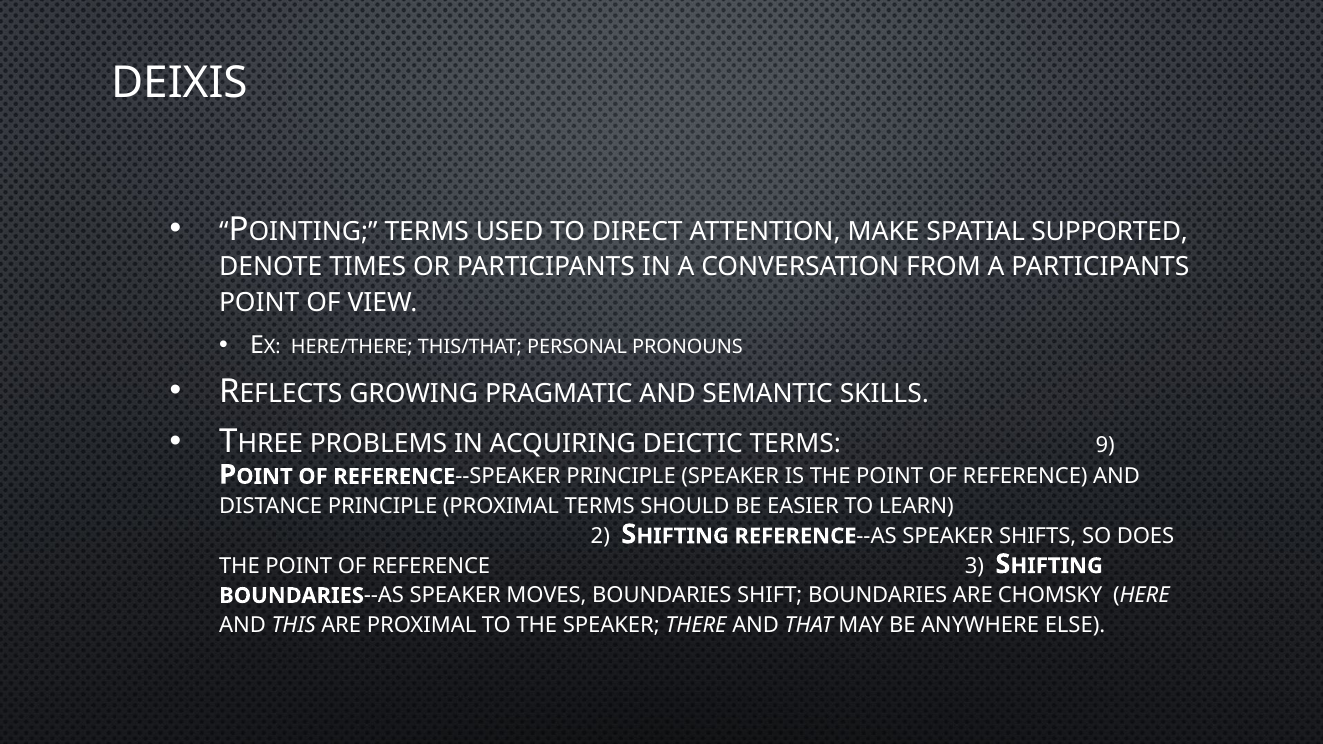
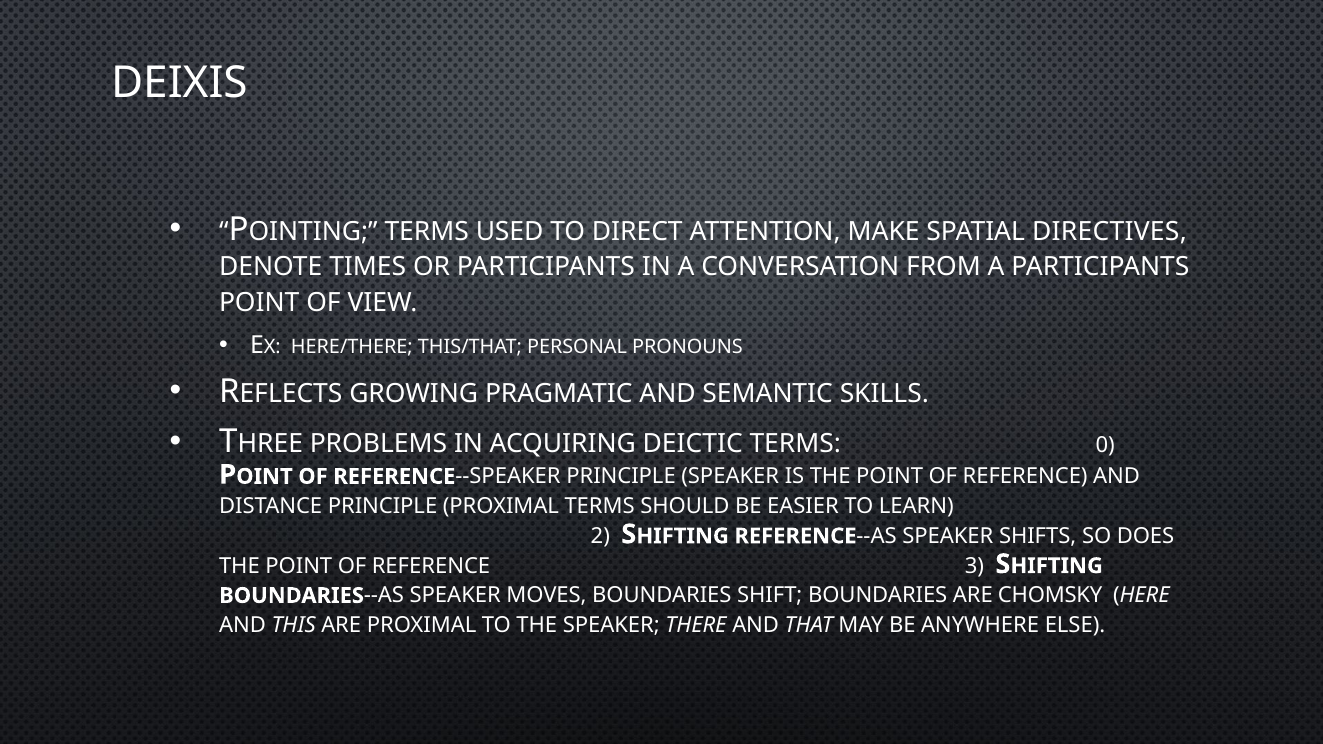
SUPPORTED: SUPPORTED -> DIRECTIVES (1109, 232)
9: 9 -> 0 (1105, 446)
